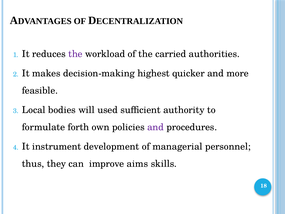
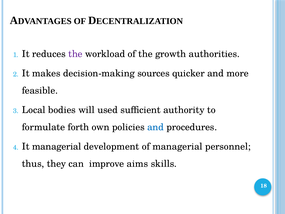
carried: carried -> growth (171, 54)
highest: highest -> sources (154, 73)
and colour: purple -> blue (156, 127)
It instrument: instrument -> managerial (57, 146)
